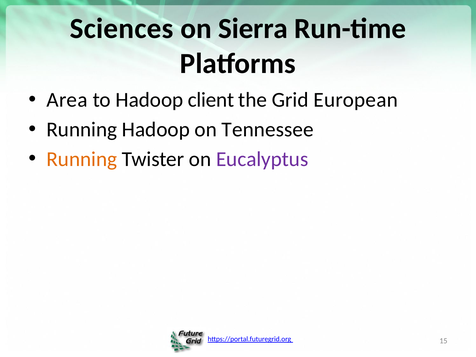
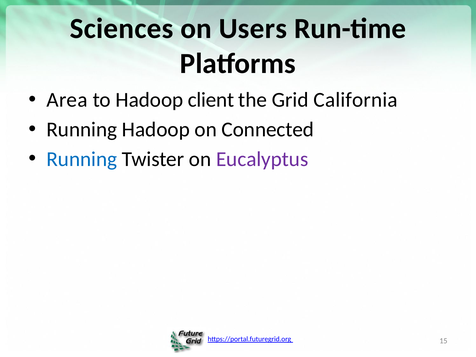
Sierra: Sierra -> Users (253, 29)
European: European -> California (356, 100)
Tennessee: Tennessee -> Connected (268, 129)
Running colour: orange -> blue (82, 159)
